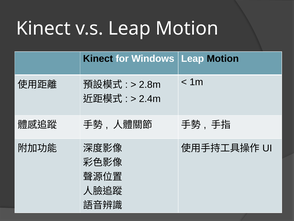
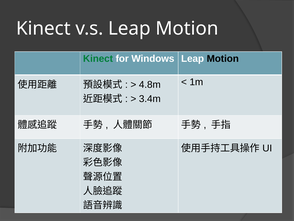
Kinect colour: black -> green (98, 59)
2.8m: 2.8m -> 4.8m (150, 84)
2.4m: 2.4m -> 3.4m (150, 99)
